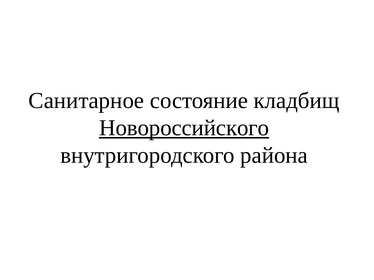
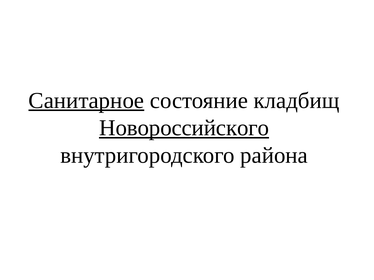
Санитарное underline: none -> present (86, 101)
